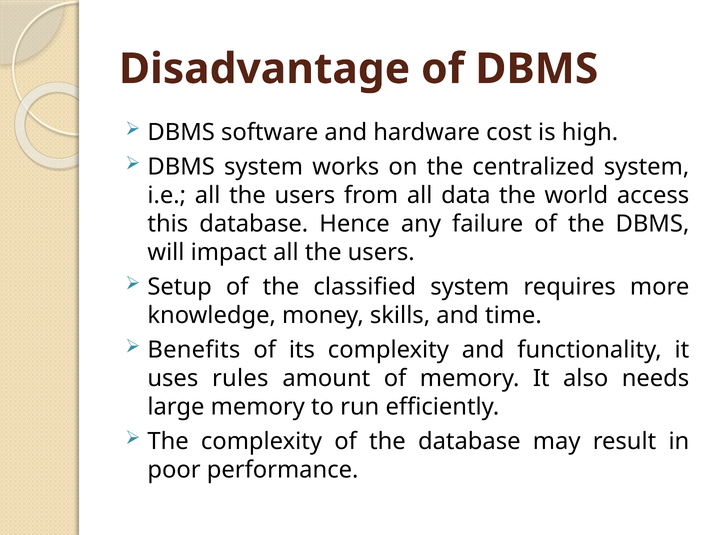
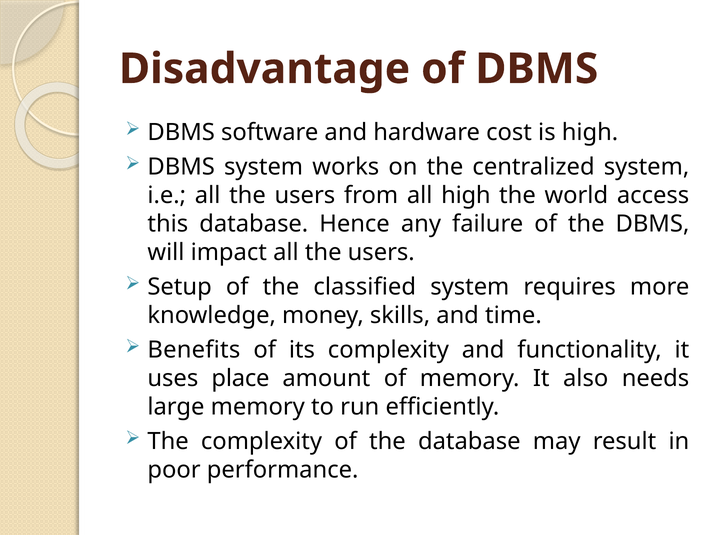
all data: data -> high (466, 195)
rules: rules -> place (240, 378)
